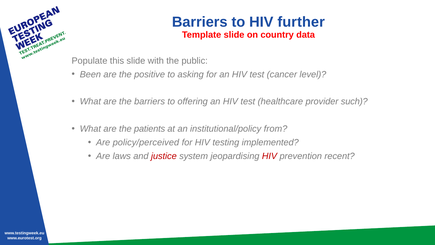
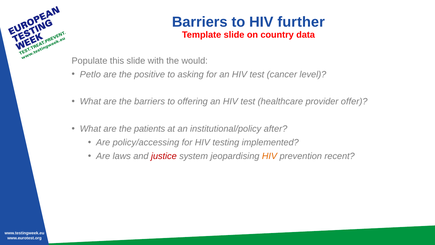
public: public -> would (195, 61)
Been: Been -> Petlo (90, 74)
such: such -> offer (354, 102)
from: from -> after (276, 129)
policy/perceived: policy/perceived -> policy/accessing (146, 142)
HIV colour: red -> orange (269, 156)
